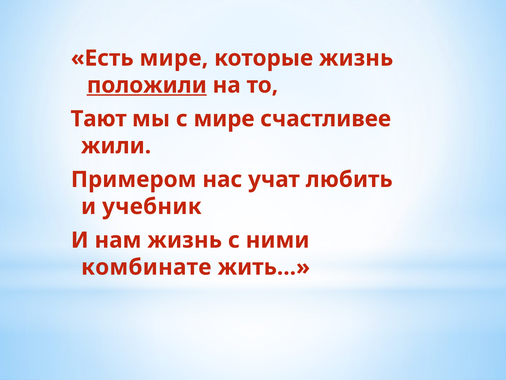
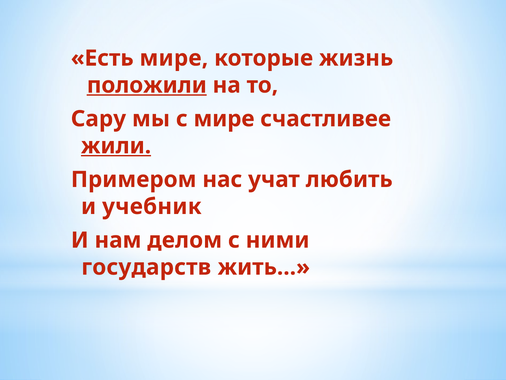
Тают: Тают -> Сару (98, 119)
жили underline: none -> present (116, 146)
нам жизнь: жизнь -> делом (185, 240)
комбинате: комбинате -> государств (146, 267)
